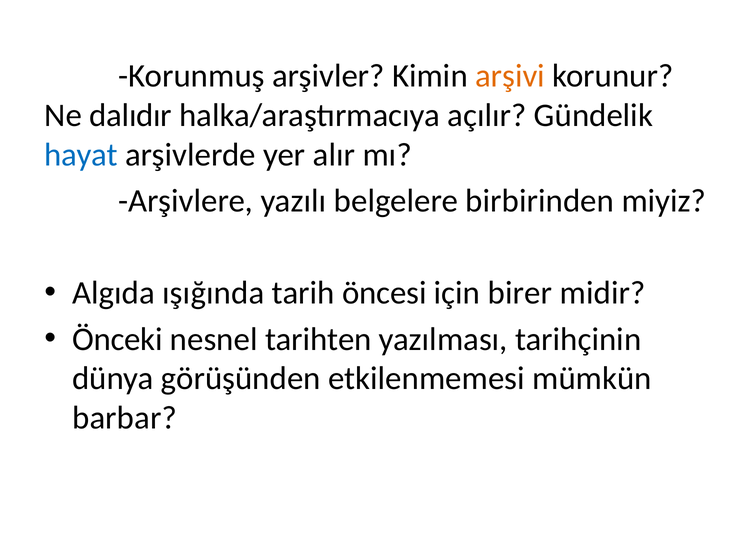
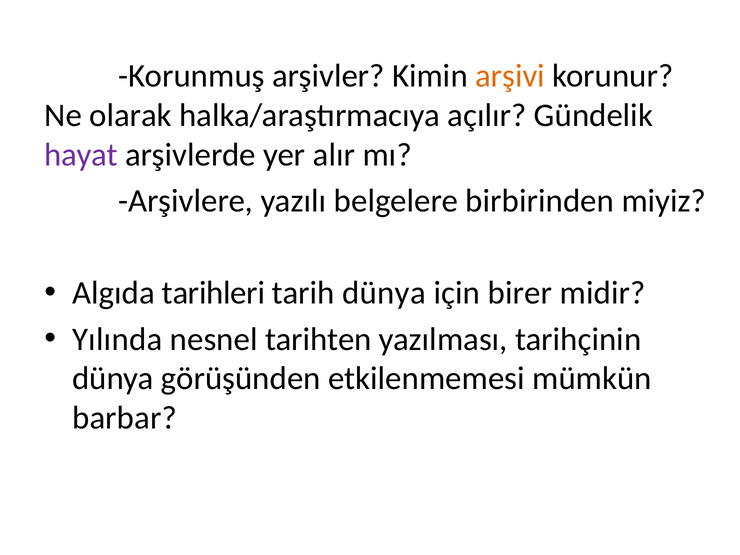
dalıdır: dalıdır -> olarak (131, 115)
hayat colour: blue -> purple (81, 155)
ışığında: ışığında -> tarihleri (214, 293)
tarih öncesi: öncesi -> dünya (384, 293)
Önceki: Önceki -> Yılında (117, 339)
